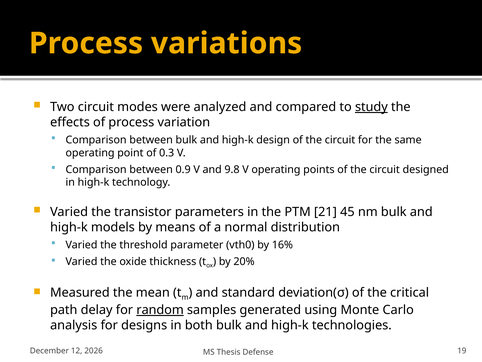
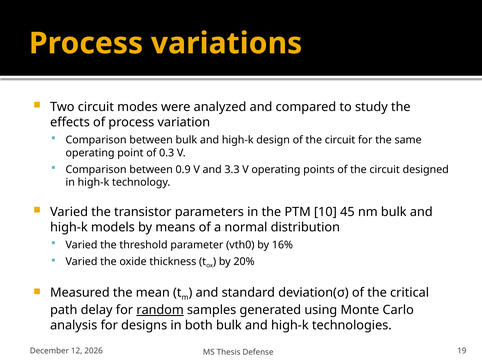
study underline: present -> none (371, 107)
9.8: 9.8 -> 3.3 (232, 169)
21: 21 -> 10 (325, 212)
